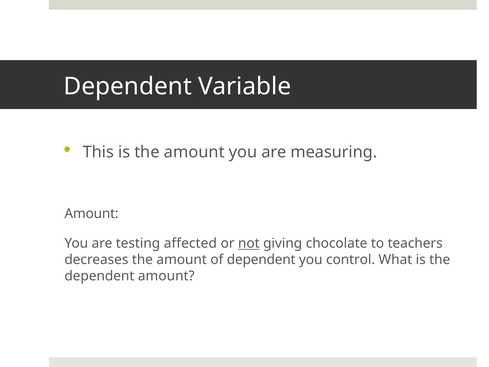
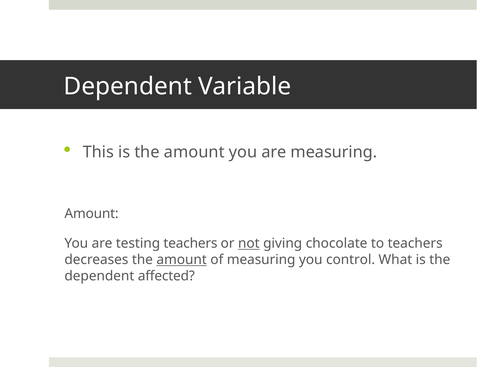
testing affected: affected -> teachers (190, 243)
amount underline: none -> present (182, 260)
of dependent: dependent -> measuring (261, 260)
dependent amount: amount -> affected (166, 276)
